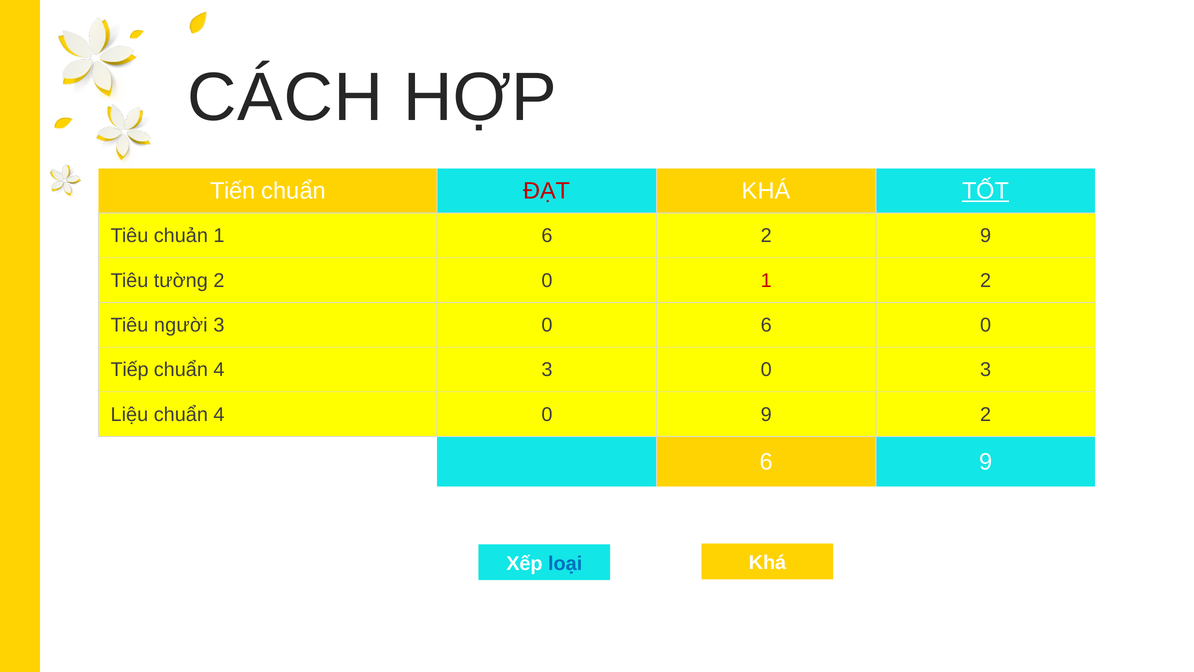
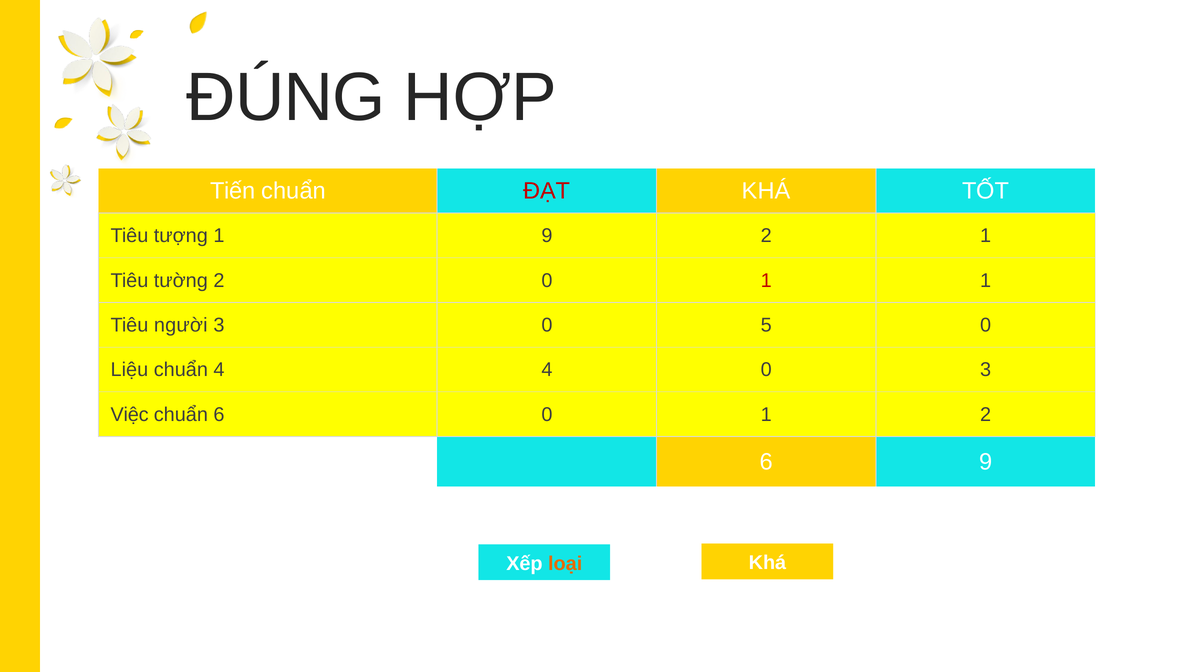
CÁCH: CÁCH -> ĐÚNG (286, 98)
TỐT underline: present -> none (986, 191)
chuản: chuản -> tượng (181, 236)
1 6: 6 -> 9 (547, 236)
2 9: 9 -> 1 (986, 236)
1 2: 2 -> 1 (986, 280)
0 6: 6 -> 5 (766, 325)
Tiếp: Tiếp -> Liệu (129, 370)
4 3: 3 -> 4 (547, 370)
Liệu: Liệu -> Việc (130, 414)
4: 4 -> 6 (219, 414)
9: 9 -> 1 (766, 414)
loại colour: blue -> orange (565, 563)
